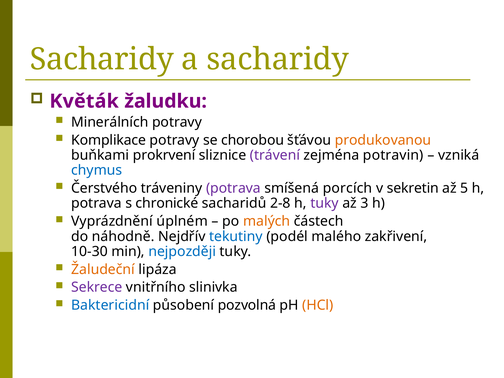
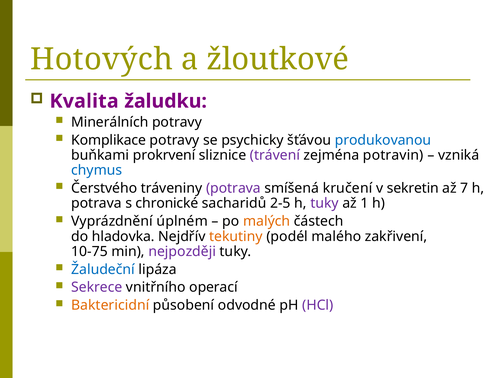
Sacharidy: Sacharidy -> Hotových (102, 59)
a sacharidy: sacharidy -> žloutkové (278, 59)
Květák: Květák -> Kvalita (84, 101)
chorobou: chorobou -> psychicky (253, 140)
produkovanou colour: orange -> blue (383, 140)
porcích: porcích -> kručení (348, 188)
5: 5 -> 7 (464, 188)
2-8: 2-8 -> 2-5 (280, 203)
3: 3 -> 1 (364, 203)
náhodně: náhodně -> hladovka (123, 236)
tekutiny colour: blue -> orange (236, 236)
10-30: 10-30 -> 10-75 (89, 252)
nejpozději colour: blue -> purple (182, 252)
Žaludeční colour: orange -> blue (103, 269)
slinivka: slinivka -> operací (213, 287)
Baktericidní colour: blue -> orange (110, 305)
pozvolná: pozvolná -> odvodné (247, 305)
HCl colour: orange -> purple (318, 305)
